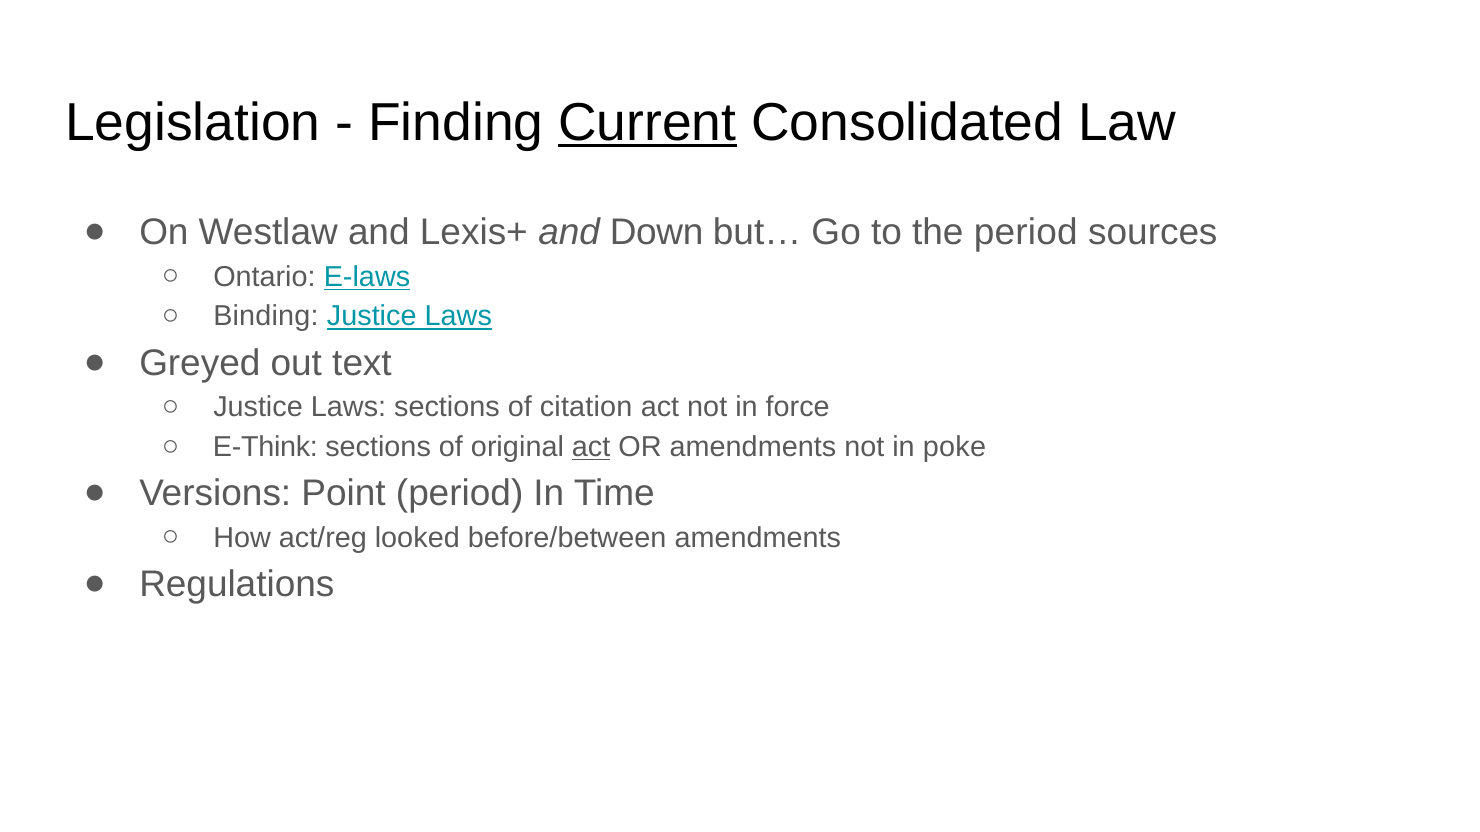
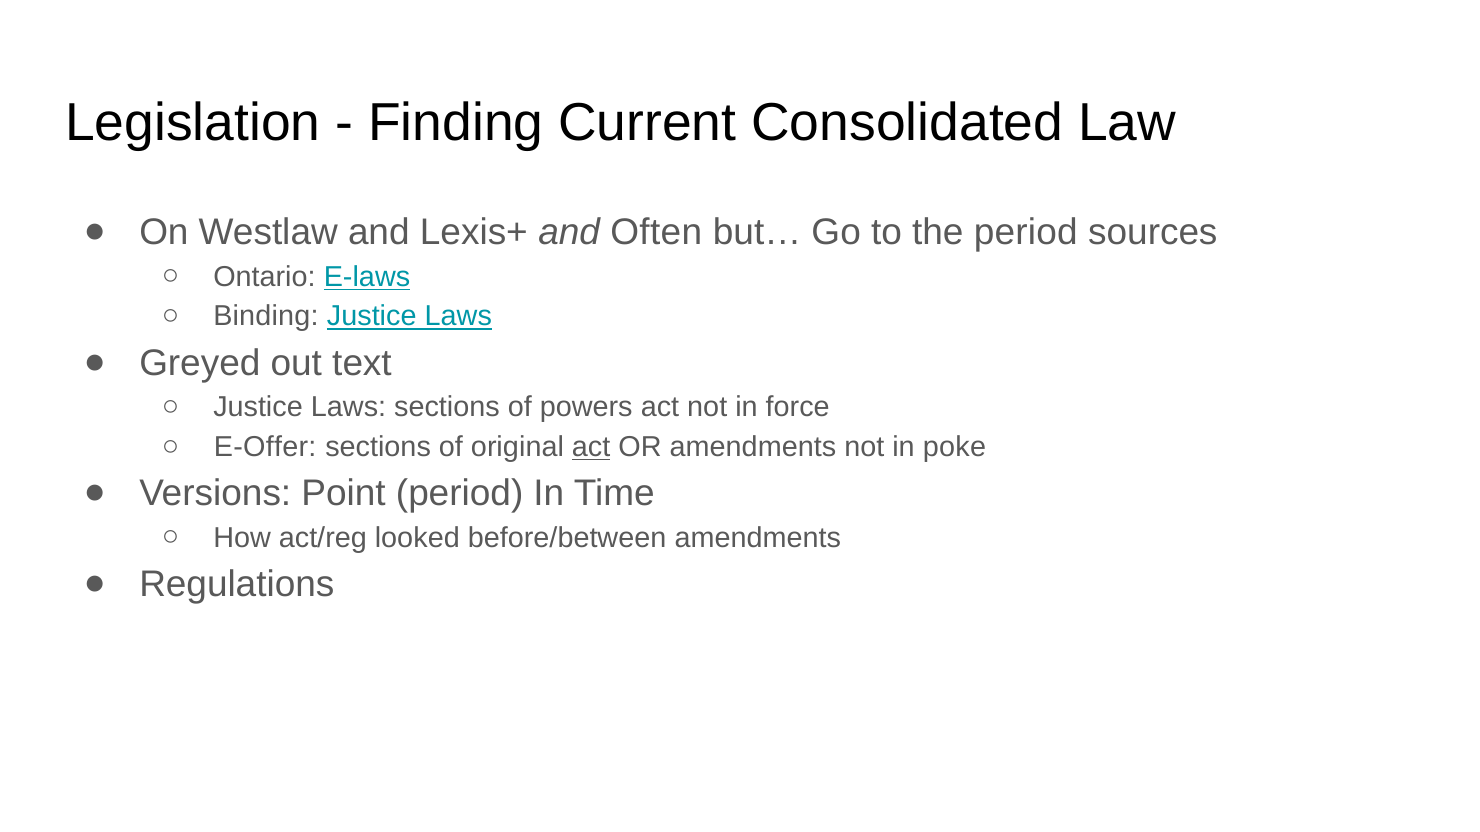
Current underline: present -> none (647, 123)
Down: Down -> Often (656, 233)
citation: citation -> powers (586, 408)
E-Think: E-Think -> E-Offer (265, 447)
